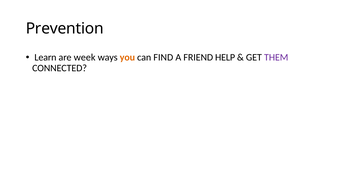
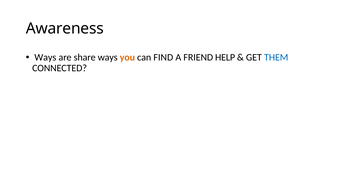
Prevention: Prevention -> Awareness (65, 28)
Learn: Learn -> Ways (45, 57)
week: week -> share (85, 57)
THEM colour: purple -> blue (276, 57)
